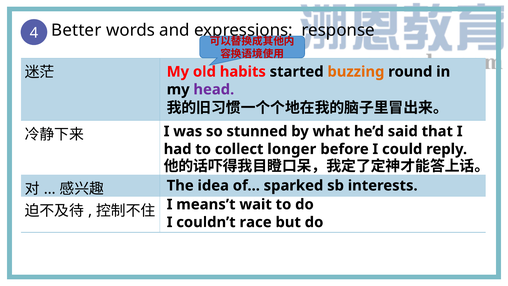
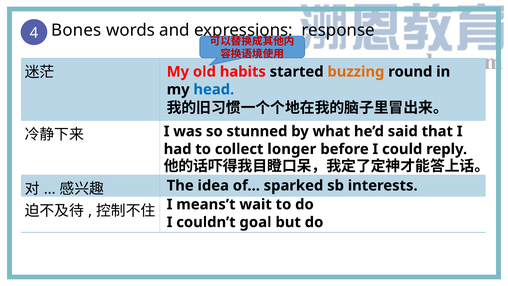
Better: Better -> Bones (76, 30)
head colour: purple -> blue (214, 89)
race: race -> goal (256, 222)
